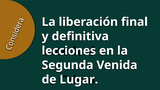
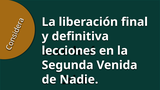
Lugar: Lugar -> Nadie (79, 80)
